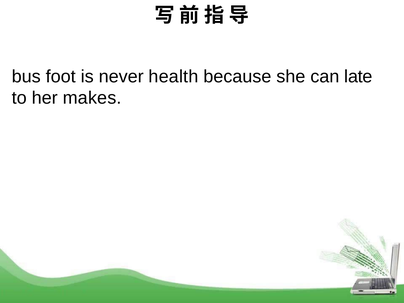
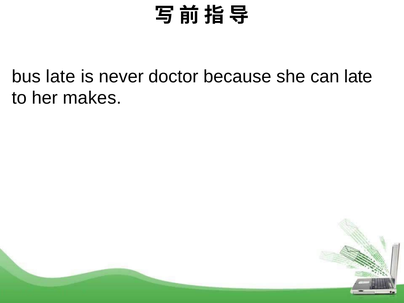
bus foot: foot -> late (61, 76)
health: health -> doctor (174, 76)
